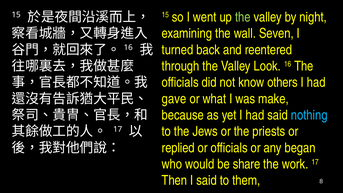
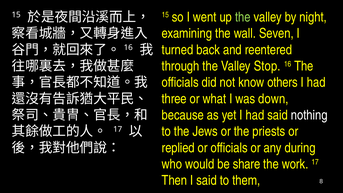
Look: Look -> Stop (267, 66)
gave: gave -> three (174, 99)
make: make -> down (273, 99)
nothing colour: light blue -> white (309, 115)
began: began -> during (300, 148)
